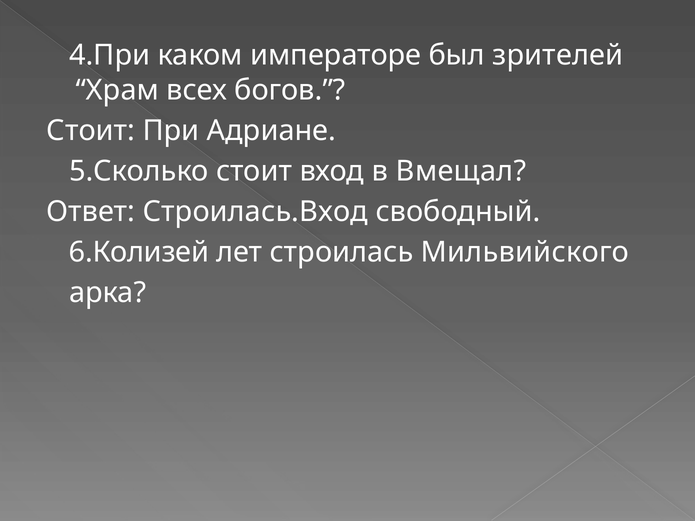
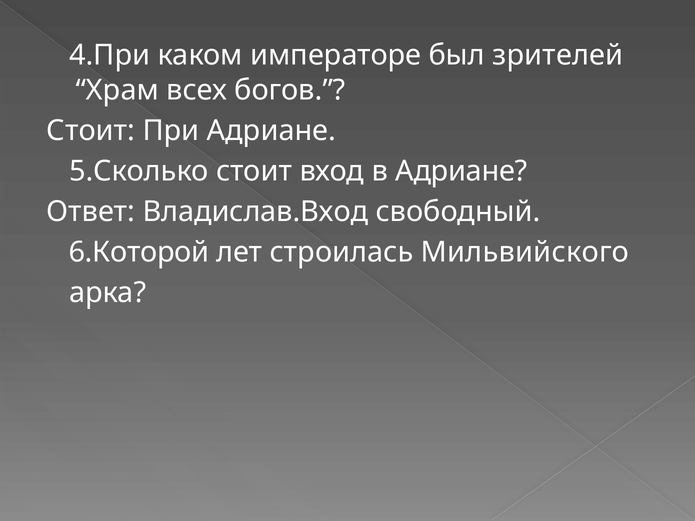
в Вмещал: Вмещал -> Адриане (461, 171)
Строилась.Вход: Строилась.Вход -> Владислав.Вход (255, 212)
6.Колизей: 6.Колизей -> 6.Которой (139, 252)
